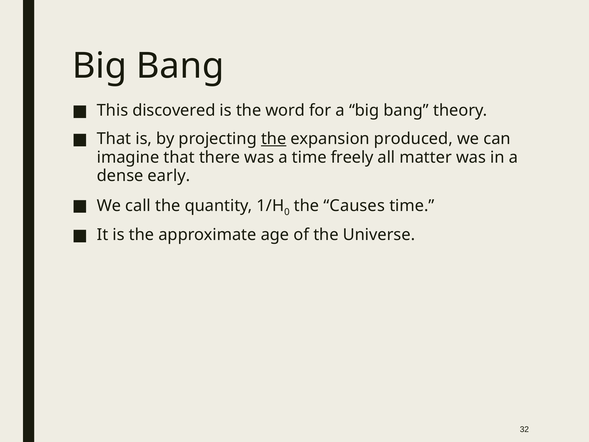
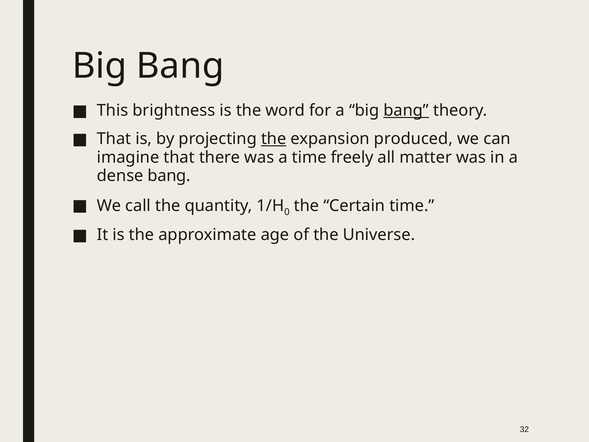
discovered: discovered -> brightness (174, 110)
bang underline: none -> present (406, 110)
dense early: early -> bang (169, 176)
Causes: Causes -> Certain (354, 206)
